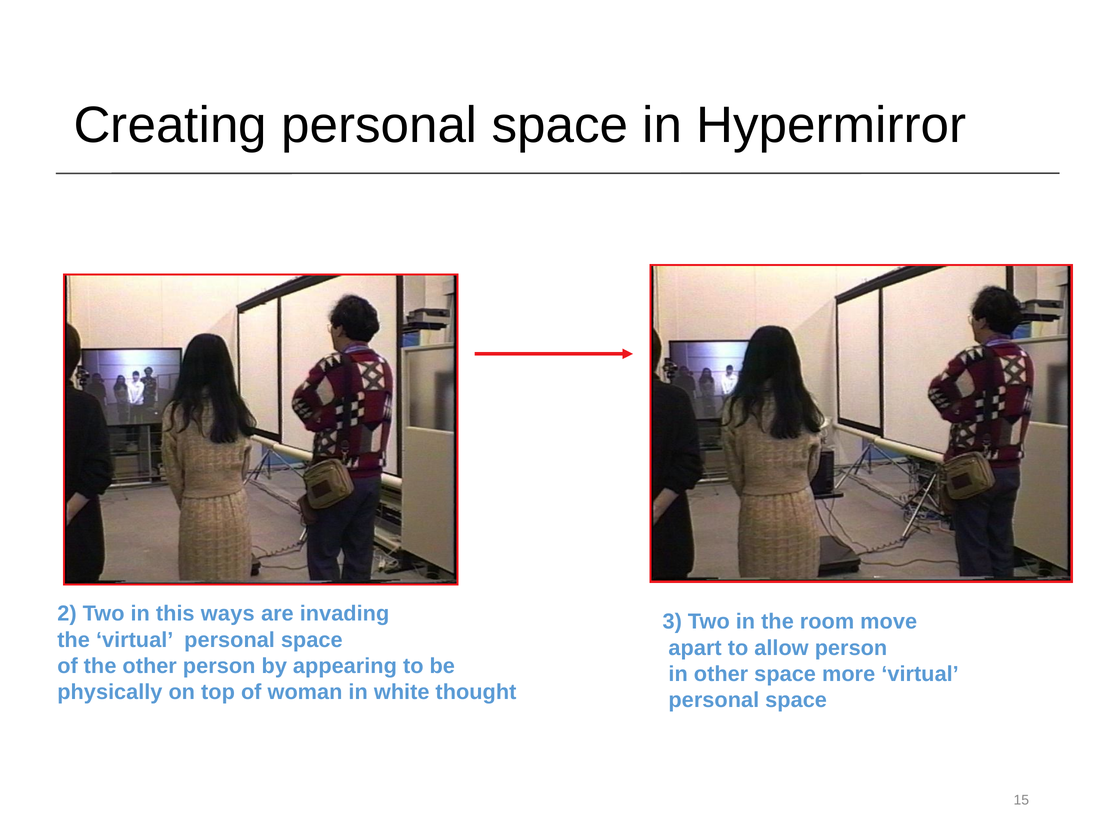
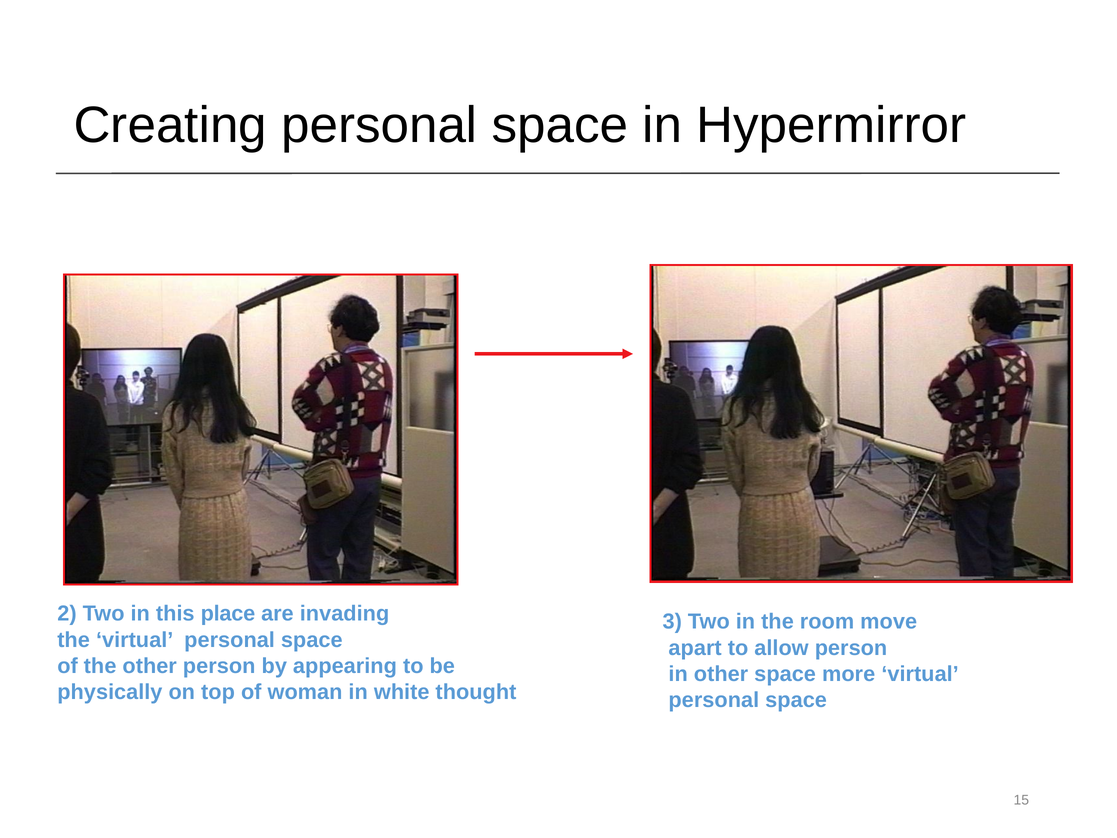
ways: ways -> place (228, 614)
